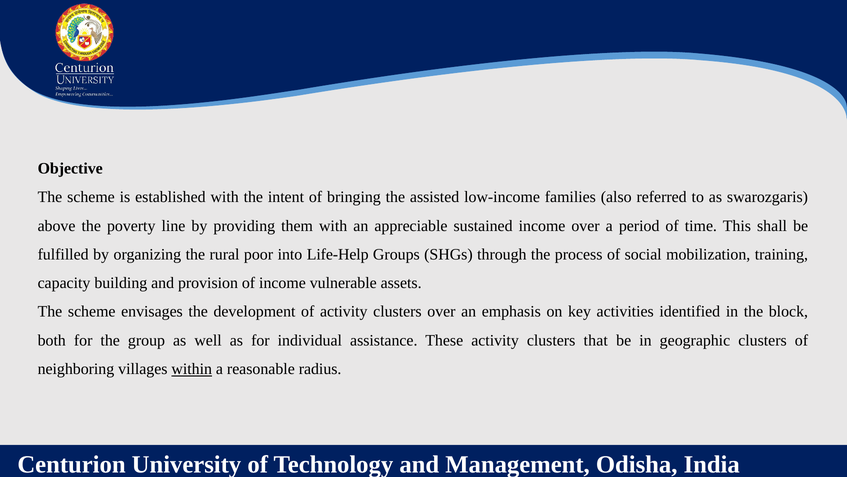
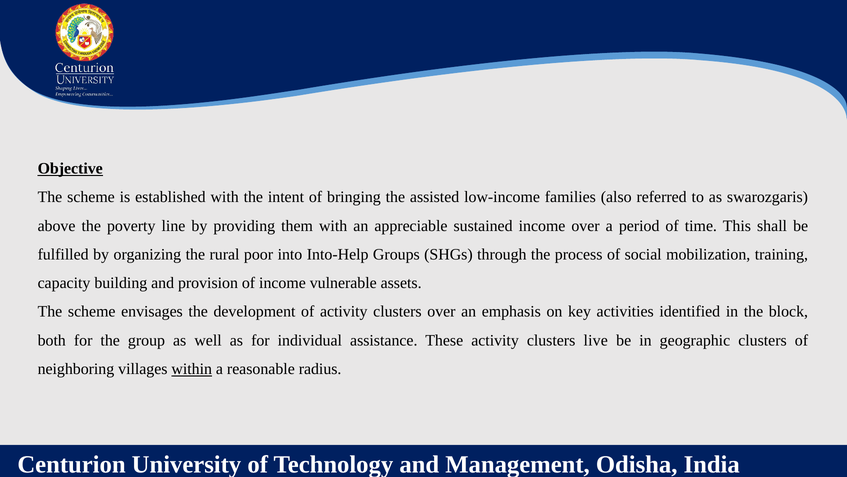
Objective underline: none -> present (70, 168)
Life-Help: Life-Help -> Into-Help (338, 254)
that: that -> live (596, 340)
